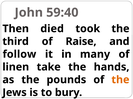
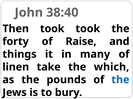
59:40: 59:40 -> 38:40 (62, 13)
Then died: died -> took (52, 29)
third: third -> forty (16, 42)
follow: follow -> things (19, 55)
hands: hands -> which (112, 67)
the colour: orange -> blue (120, 80)
